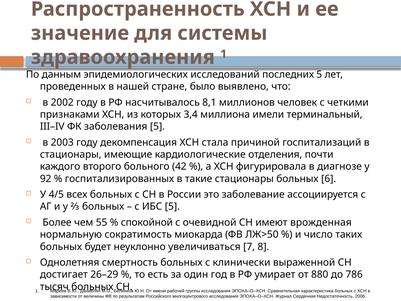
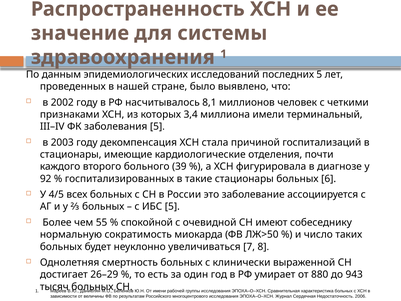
42: 42 -> 39 (179, 167)
врожденная: врожденная -> собеседнику (321, 222)
786: 786 -> 943 (354, 274)
